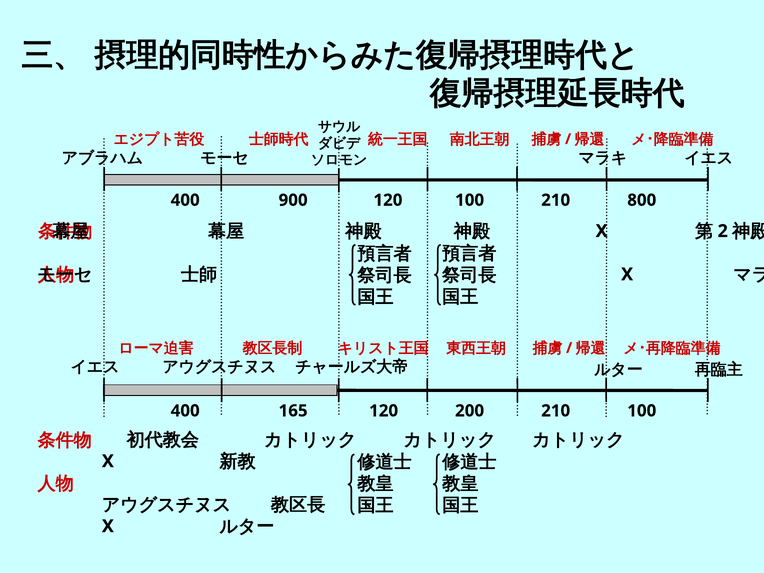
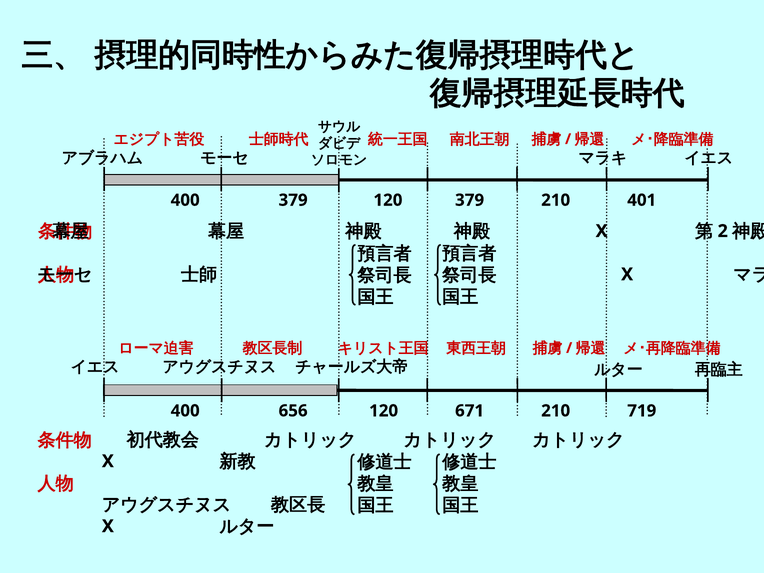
400 900: 900 -> 379 (293, 200)
120 100: 100 -> 379 (470, 200)
800: 800 -> 401 (642, 200)
165: 165 -> 656 (293, 411)
200: 200 -> 671 (470, 411)
210 100: 100 -> 719 (642, 411)
